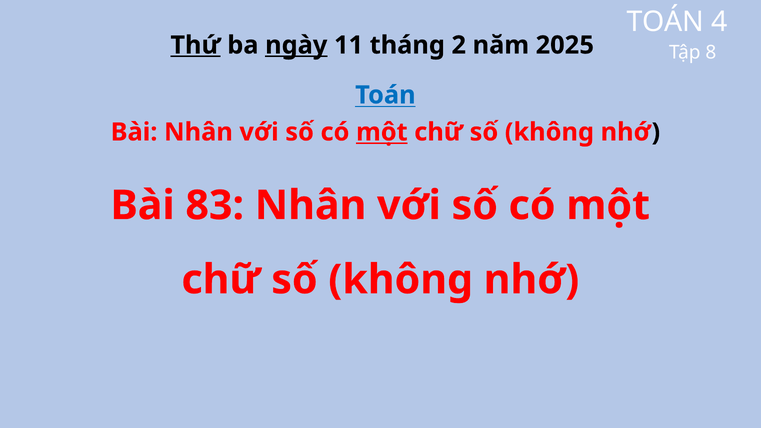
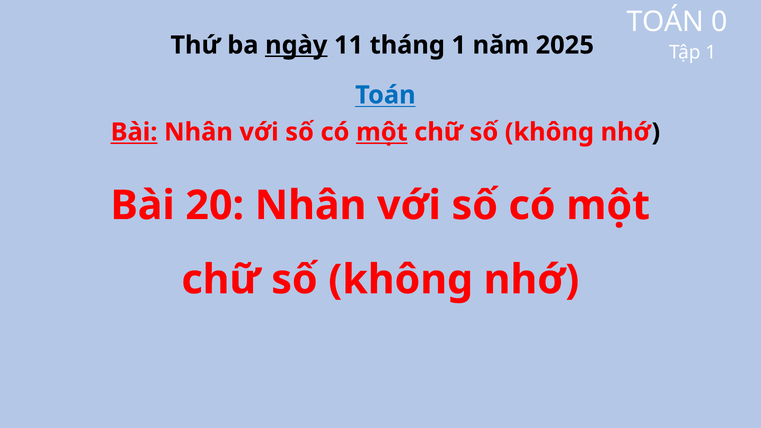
4: 4 -> 0 (719, 22)
Thứ underline: present -> none (196, 45)
tháng 2: 2 -> 1 (459, 45)
Tập 8: 8 -> 1 (711, 52)
Bài underline: none -> present (134, 132)
83: 83 -> 20 (215, 206)
